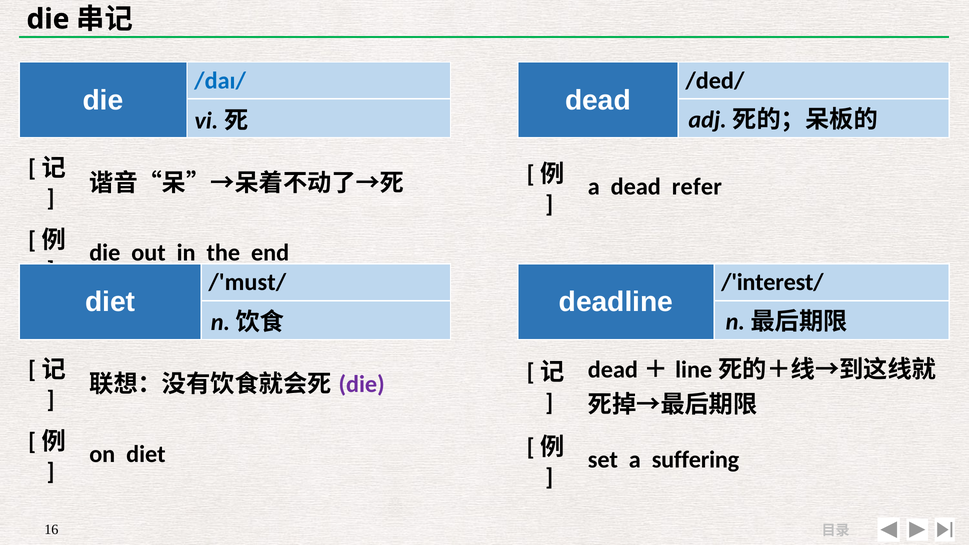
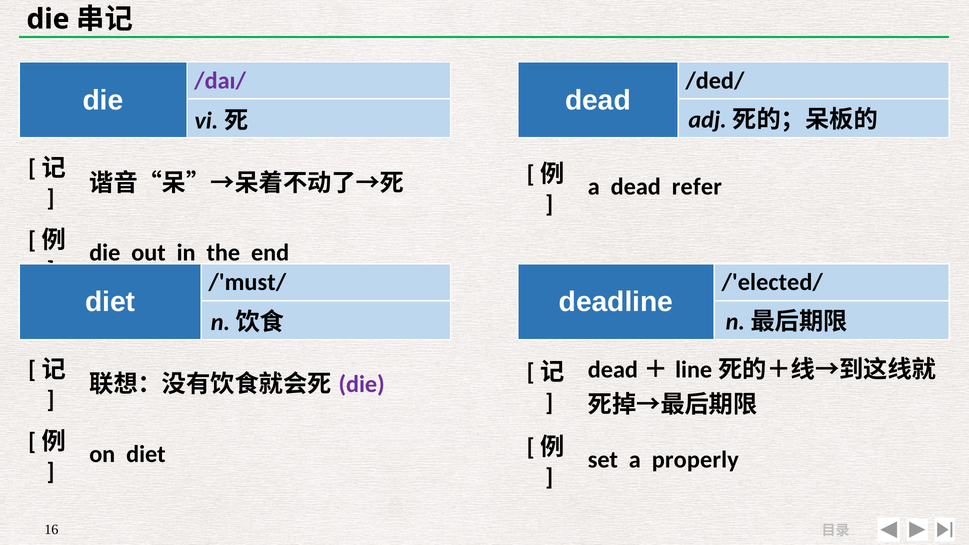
/daɪ/ colour: blue -> purple (220, 81)
/'interest/: /'interest/ -> /'elected/ (772, 283)
suffering: suffering -> properly (695, 460)
